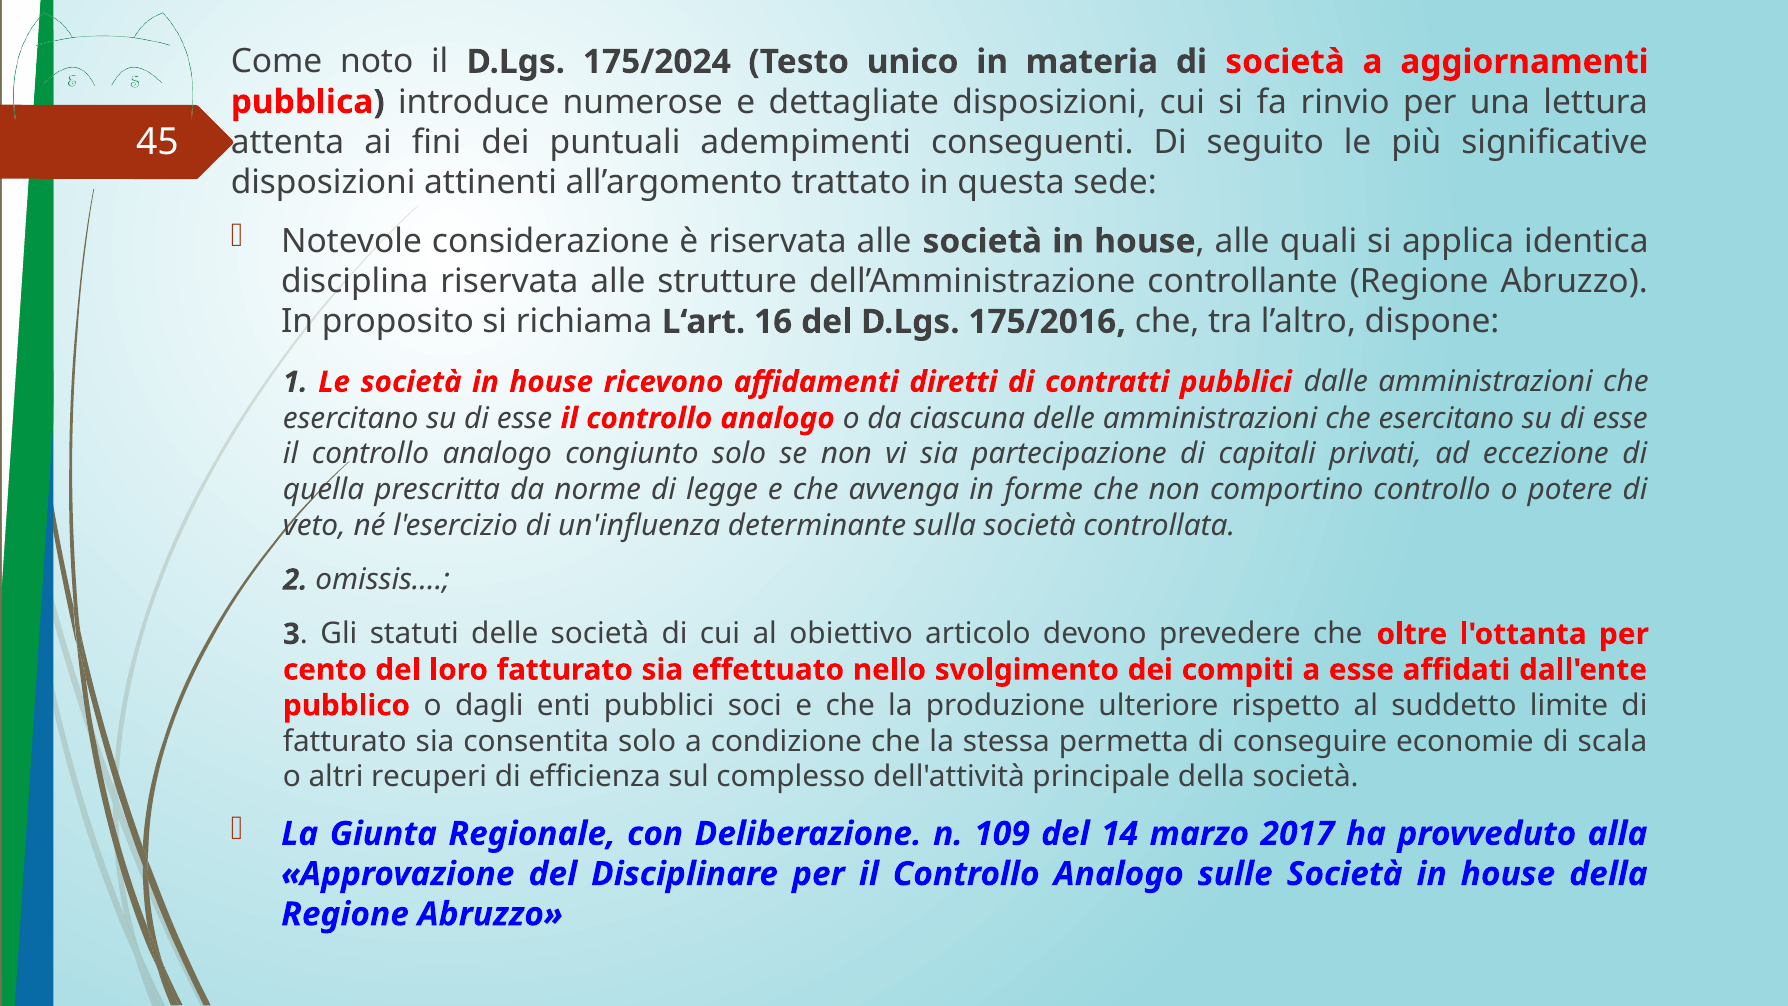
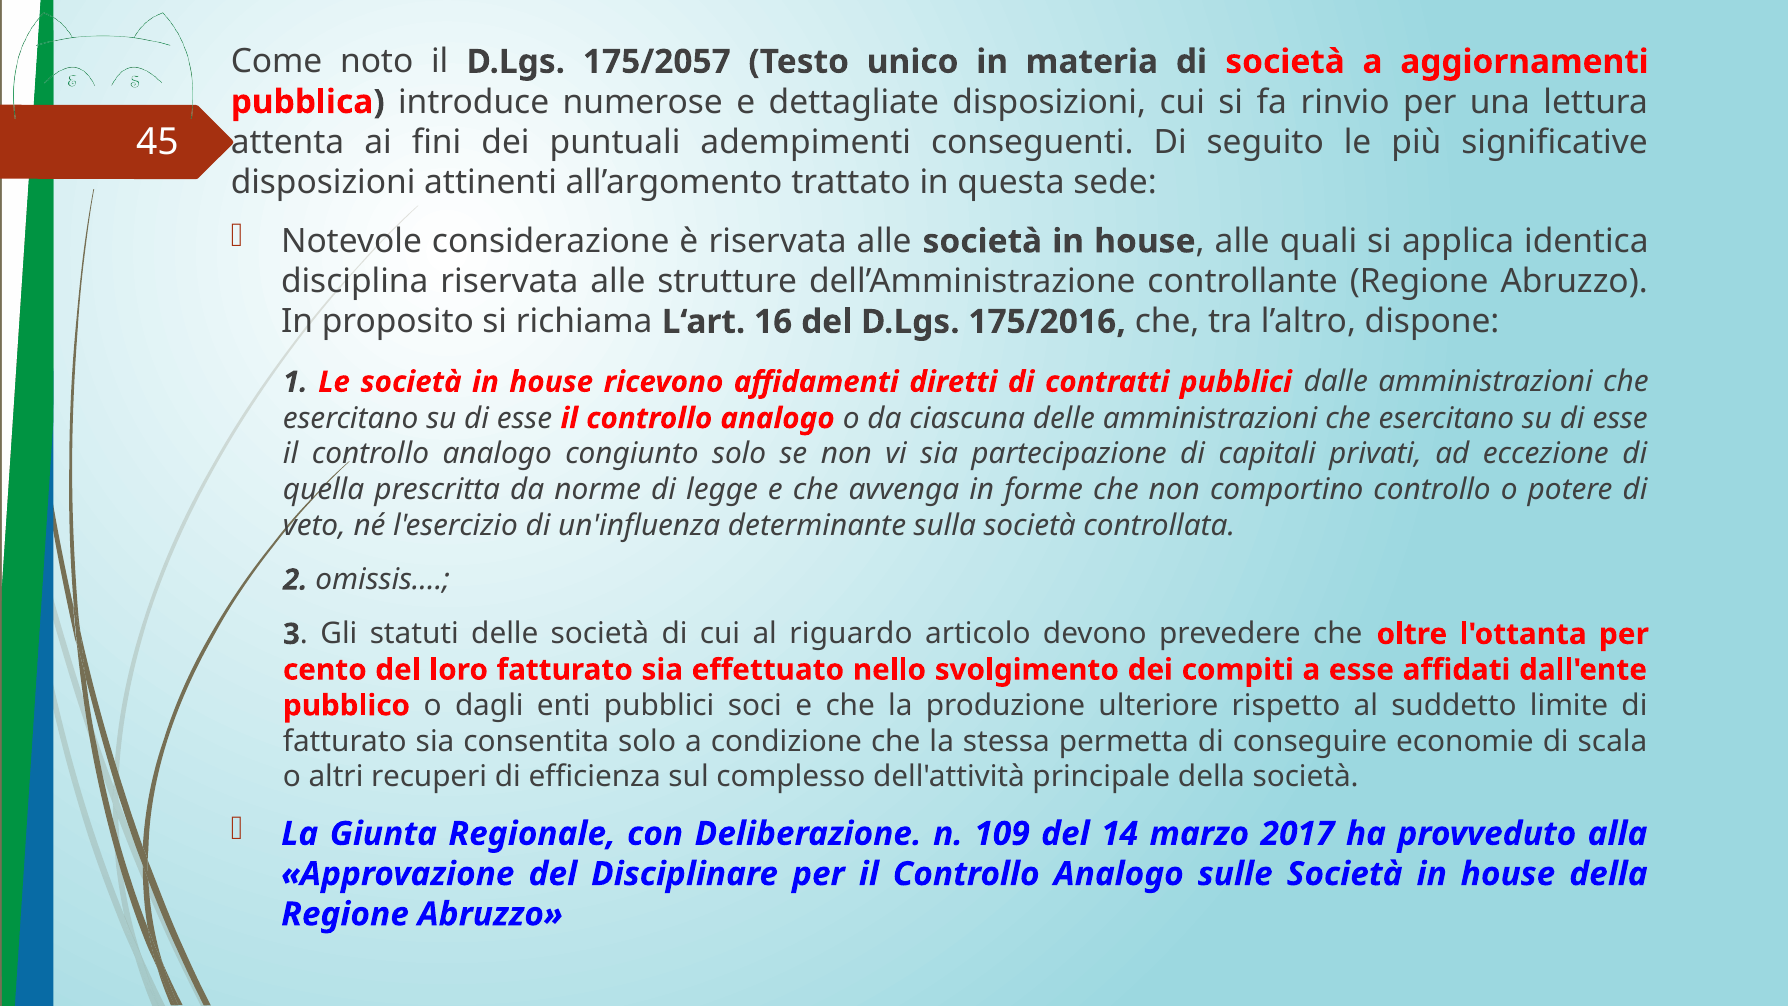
175/2024: 175/2024 -> 175/2057 (657, 62)
obiettivo: obiettivo -> riguardo (851, 634)
